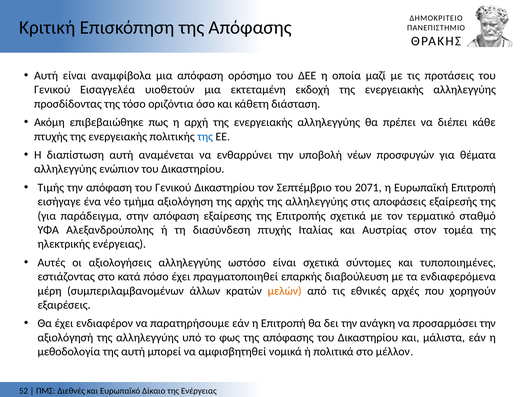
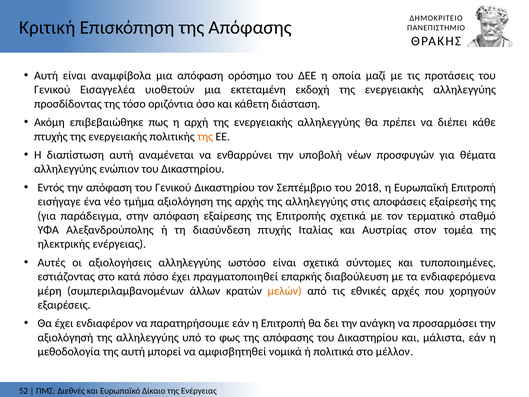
της colour: blue -> orange (205, 136)
Τιμής: Τιμής -> Εντός (51, 188)
2071: 2071 -> 2018 (368, 188)
